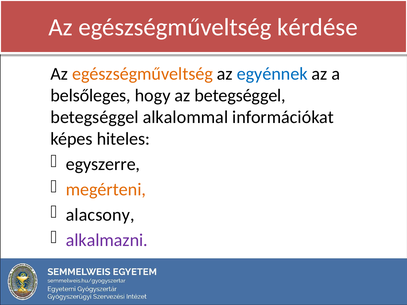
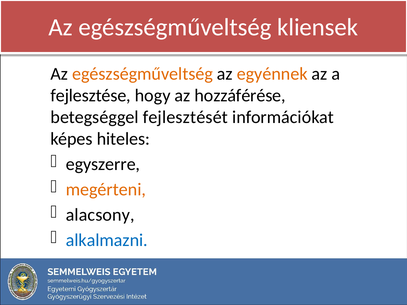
kérdése: kérdése -> kliensek (318, 27)
egyénnek colour: blue -> orange (272, 74)
belsőleges: belsőleges -> fejlesztése (91, 96)
az betegséggel: betegséggel -> hozzáférése (240, 96)
alkalommal: alkalommal -> fejlesztését (185, 117)
alkalmazni colour: purple -> blue (107, 240)
